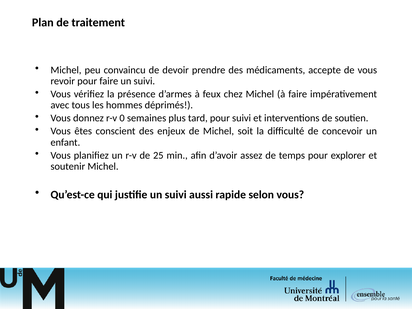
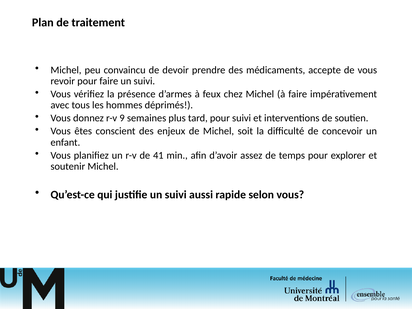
0: 0 -> 9 (122, 118)
25: 25 -> 41 (158, 155)
